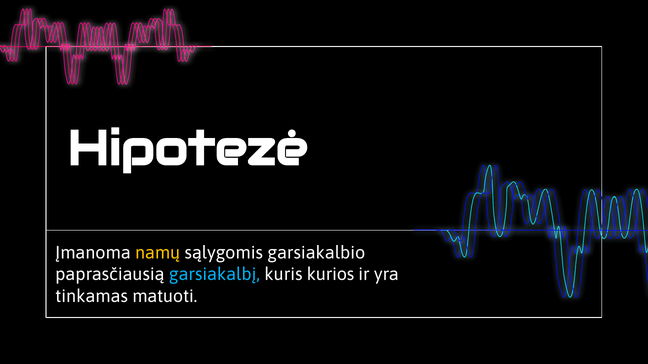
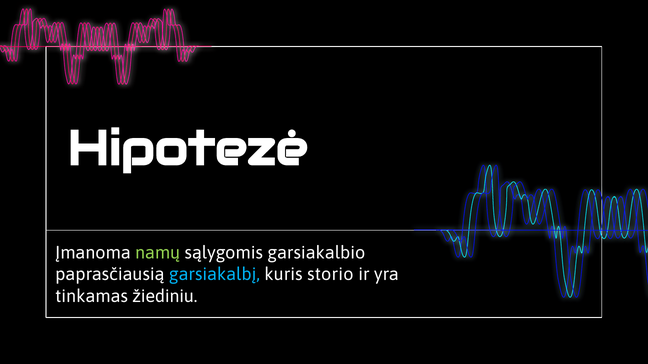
namų colour: yellow -> light green (158, 253)
kurios: kurios -> storio (330, 275)
matuoti: matuoti -> žiediniu (165, 297)
